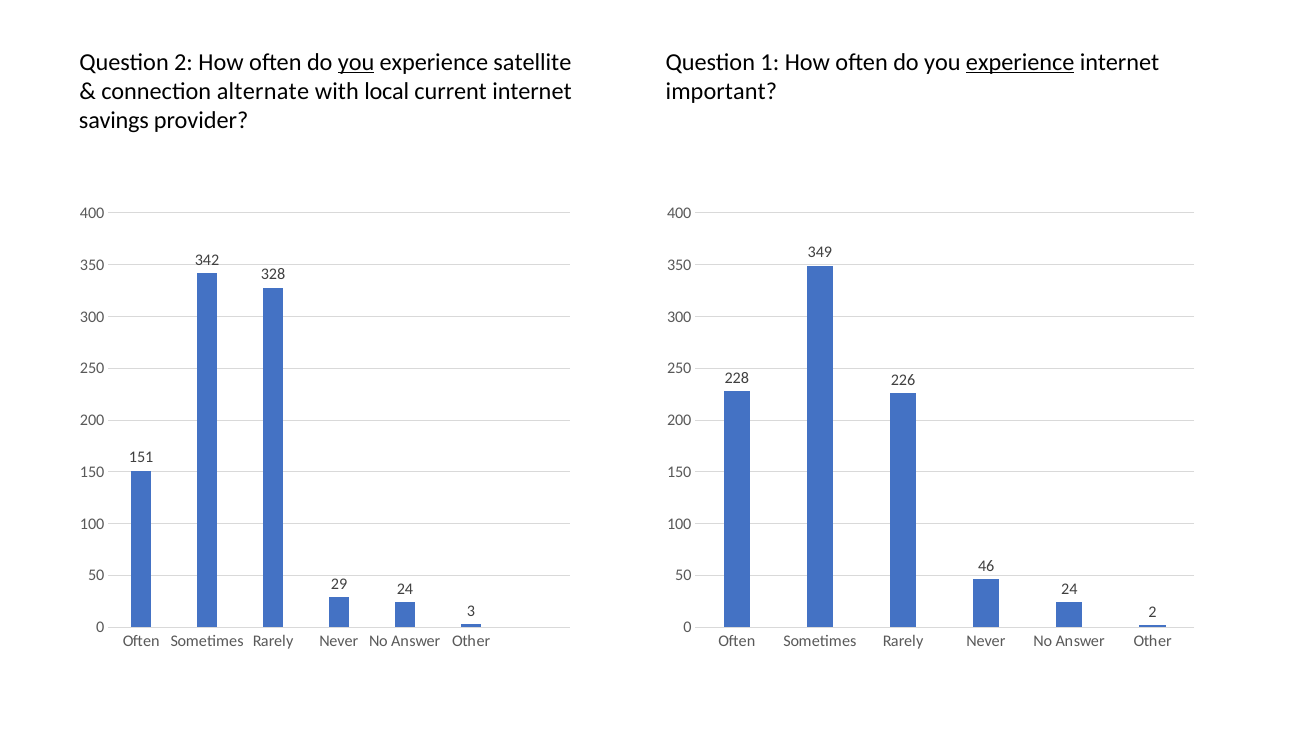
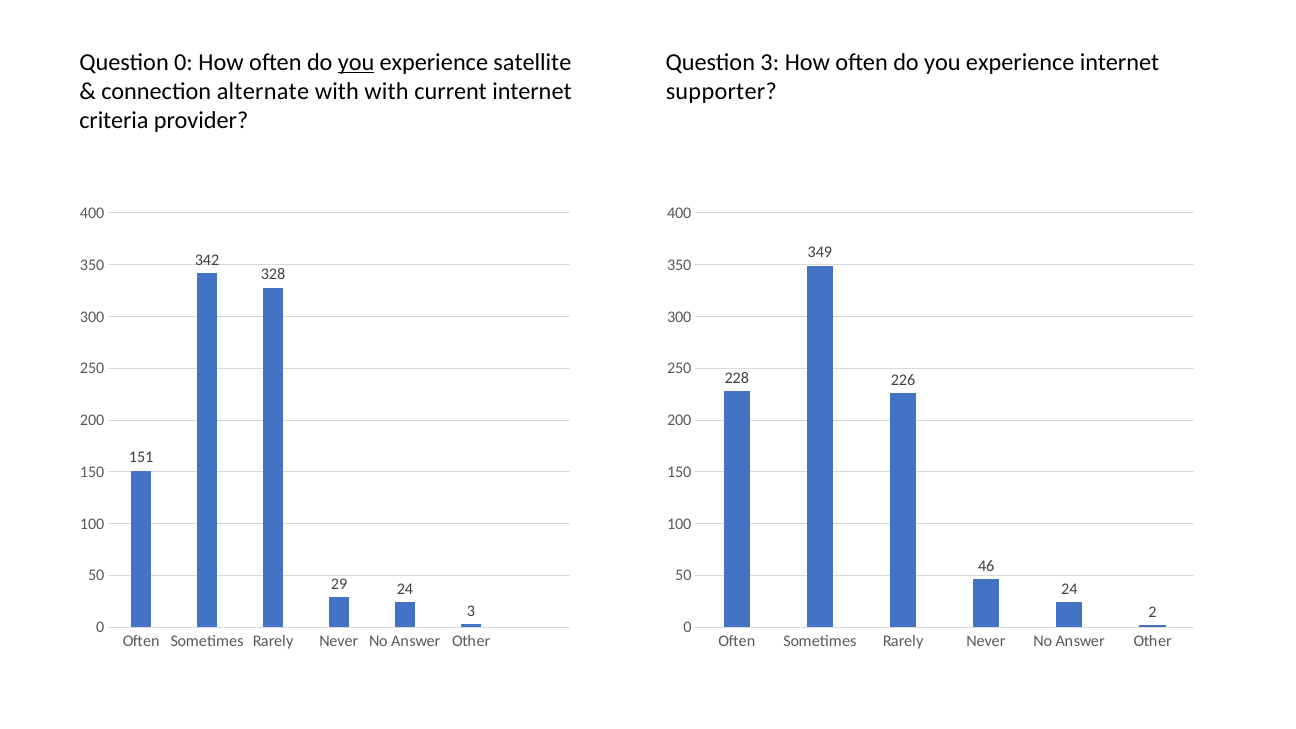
Question 2: 2 -> 0 (184, 62)
Question 1: 1 -> 3 (770, 62)
experience underline: present -> none (1020, 62)
with local: local -> with (387, 91)
important: important -> supporter (721, 91)
savings: savings -> criteria (114, 120)
